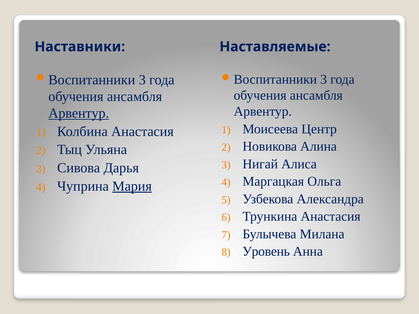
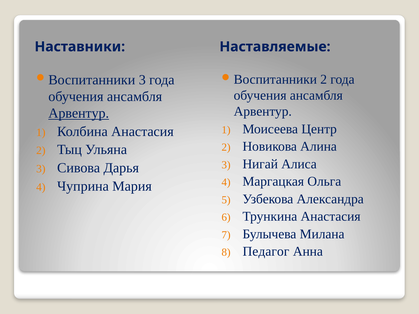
3: 3 -> 2 (324, 80)
Мария underline: present -> none (132, 186)
Уровень: Уровень -> Педагог (266, 252)
